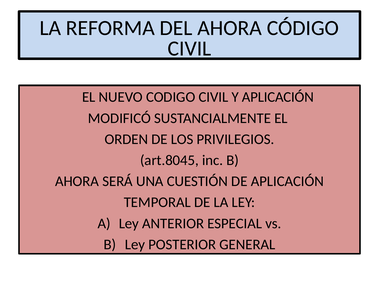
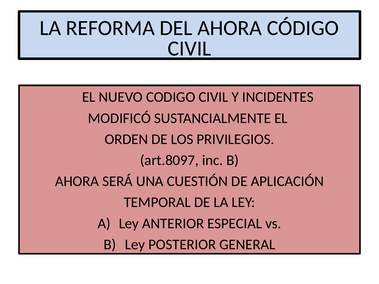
Y APLICACIÓN: APLICACIÓN -> INCIDENTES (278, 97)
art.8045: art.8045 -> art.8097 (169, 160)
